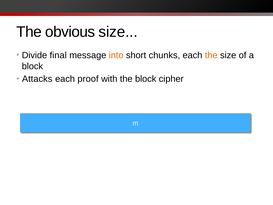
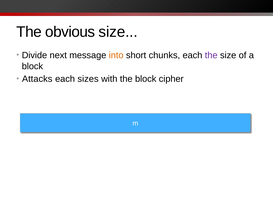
final: final -> next (58, 55)
the colour: orange -> purple (211, 55)
proof: proof -> sizes (88, 79)
